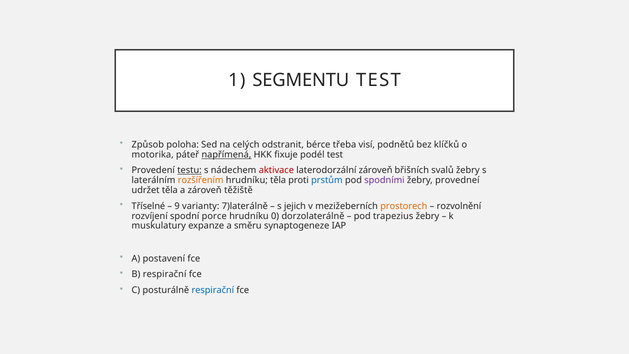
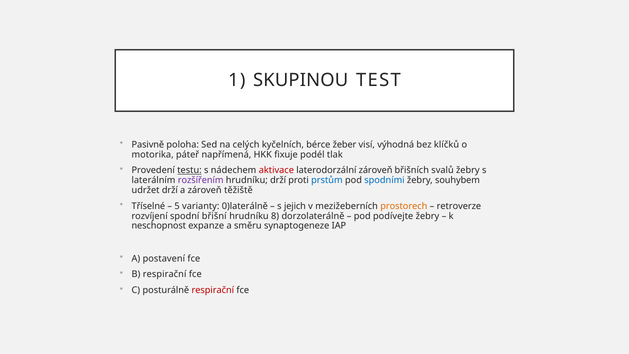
SEGMENTU: SEGMENTU -> SKUPINOU (301, 80)
Způsob: Způsob -> Pasivně (148, 145)
odstranit: odstranit -> kyčelních (283, 145)
třeba: třeba -> žeber (345, 145)
podnětů: podnětů -> výhodná (396, 145)
napřímená underline: present -> none (226, 155)
podél test: test -> tlak (335, 155)
rozšířením colour: orange -> purple (201, 180)
hrudníku těla: těla -> drží (278, 180)
spodními colour: purple -> blue (384, 180)
provedneí: provedneí -> souhybem (457, 180)
udržet těla: těla -> drží (170, 190)
9: 9 -> 5 (177, 206)
7)laterálně: 7)laterálně -> 0)laterálně (245, 206)
rozvolnění: rozvolnění -> retroverze (459, 206)
porce: porce -> břišní (214, 216)
0: 0 -> 8 (275, 216)
trapezius: trapezius -> podívejte (393, 216)
muskulatury: muskulatury -> neschopnost (159, 226)
respirační colour: blue -> red (213, 290)
